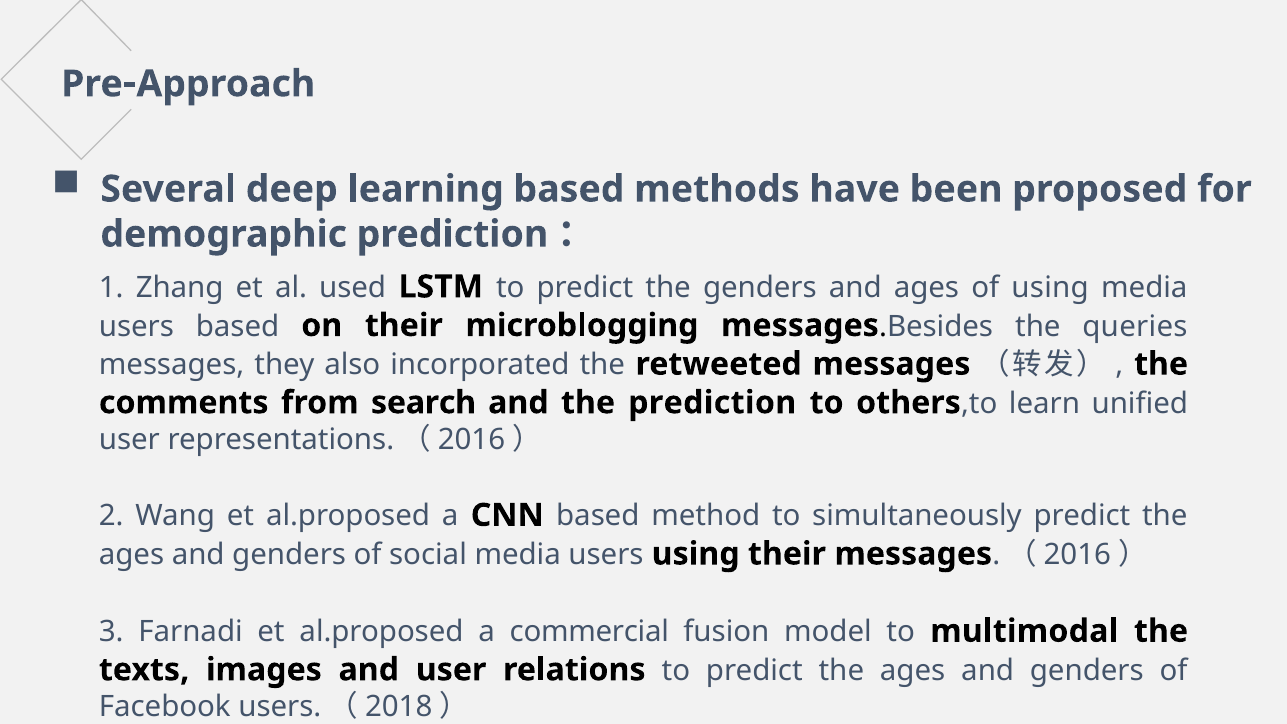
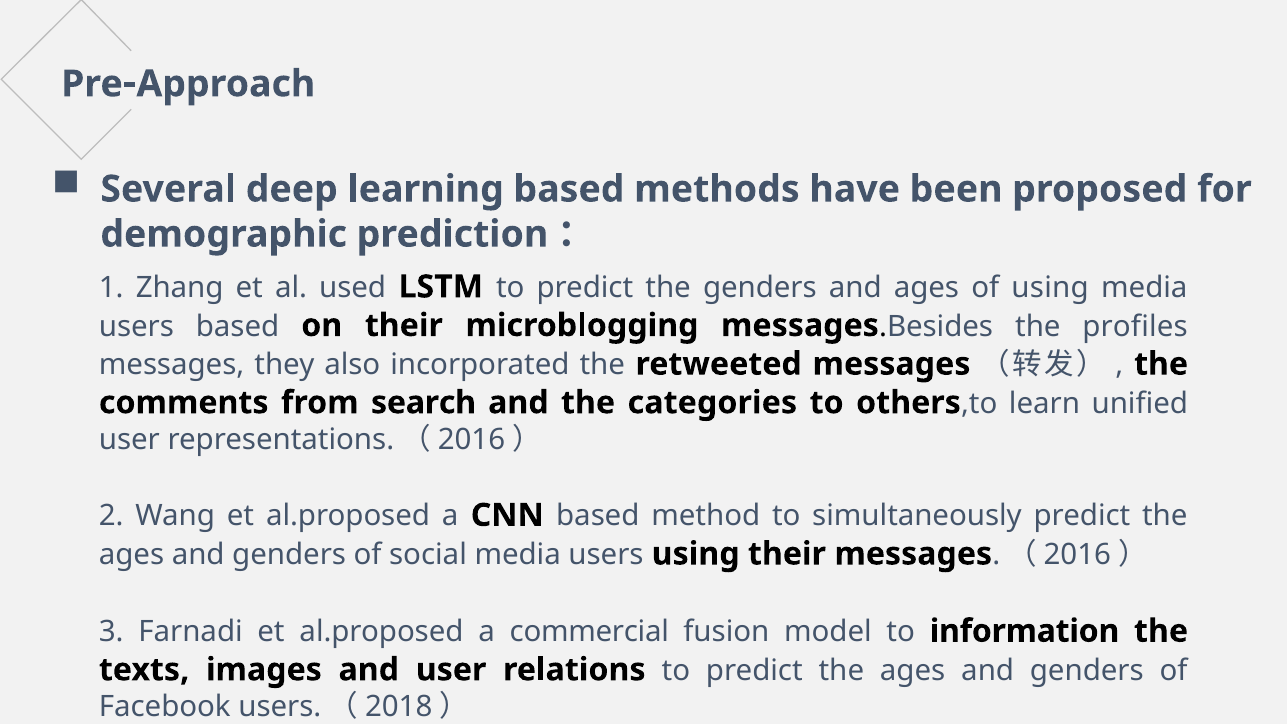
queries: queries -> profiles (1135, 326)
the prediction: prediction -> categories (712, 403)
multimodal: multimodal -> information (1025, 631)
